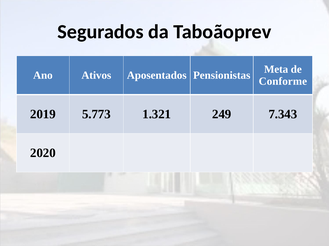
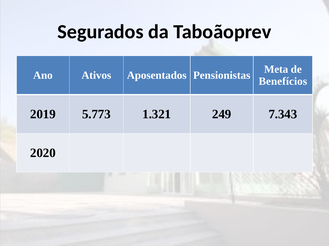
Conforme: Conforme -> Benefícios (283, 82)
